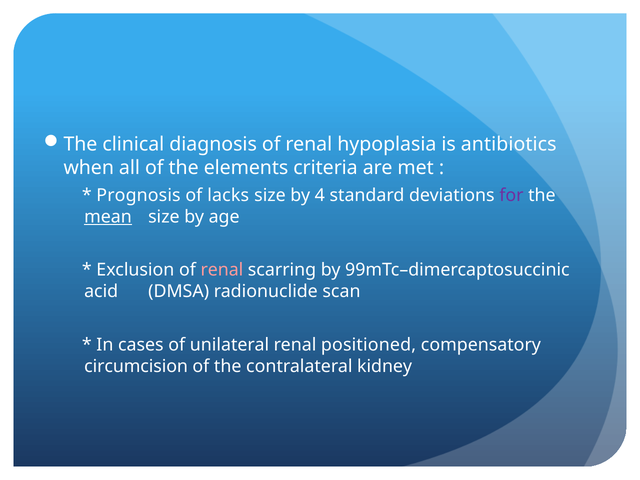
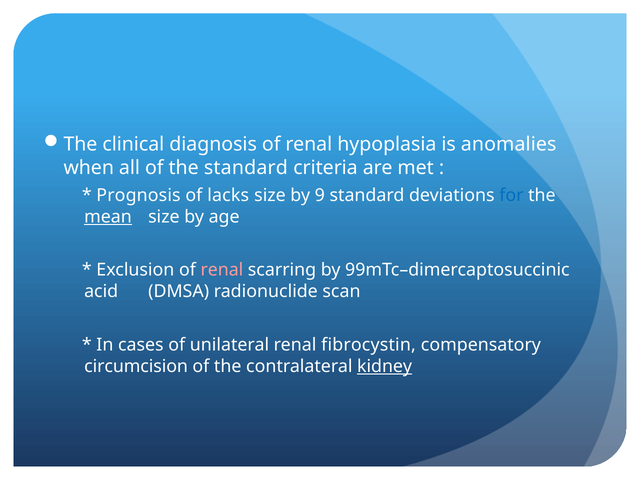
antibiotics: antibiotics -> anomalies (509, 144)
the elements: elements -> standard (246, 168)
4: 4 -> 9 (320, 195)
for colour: purple -> blue (511, 195)
positioned: positioned -> fibrocystin (369, 345)
kidney underline: none -> present (385, 366)
